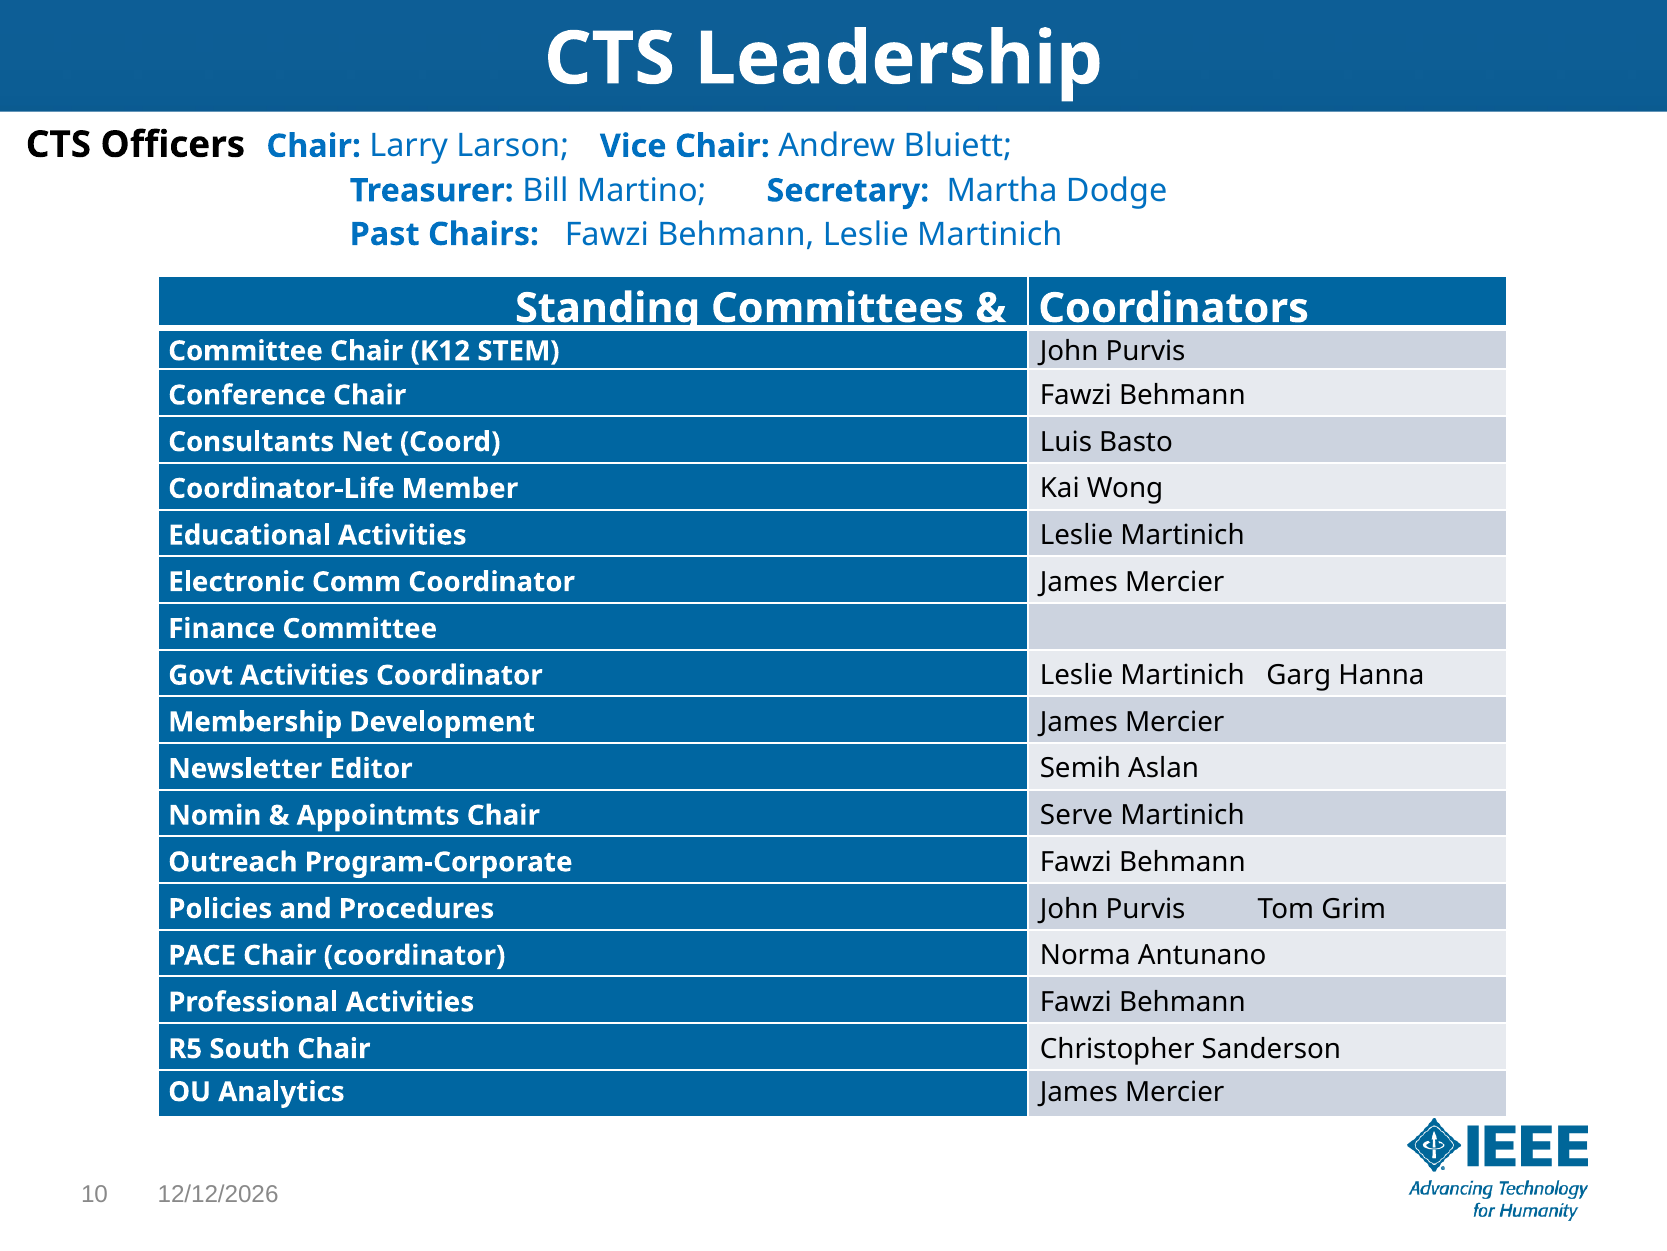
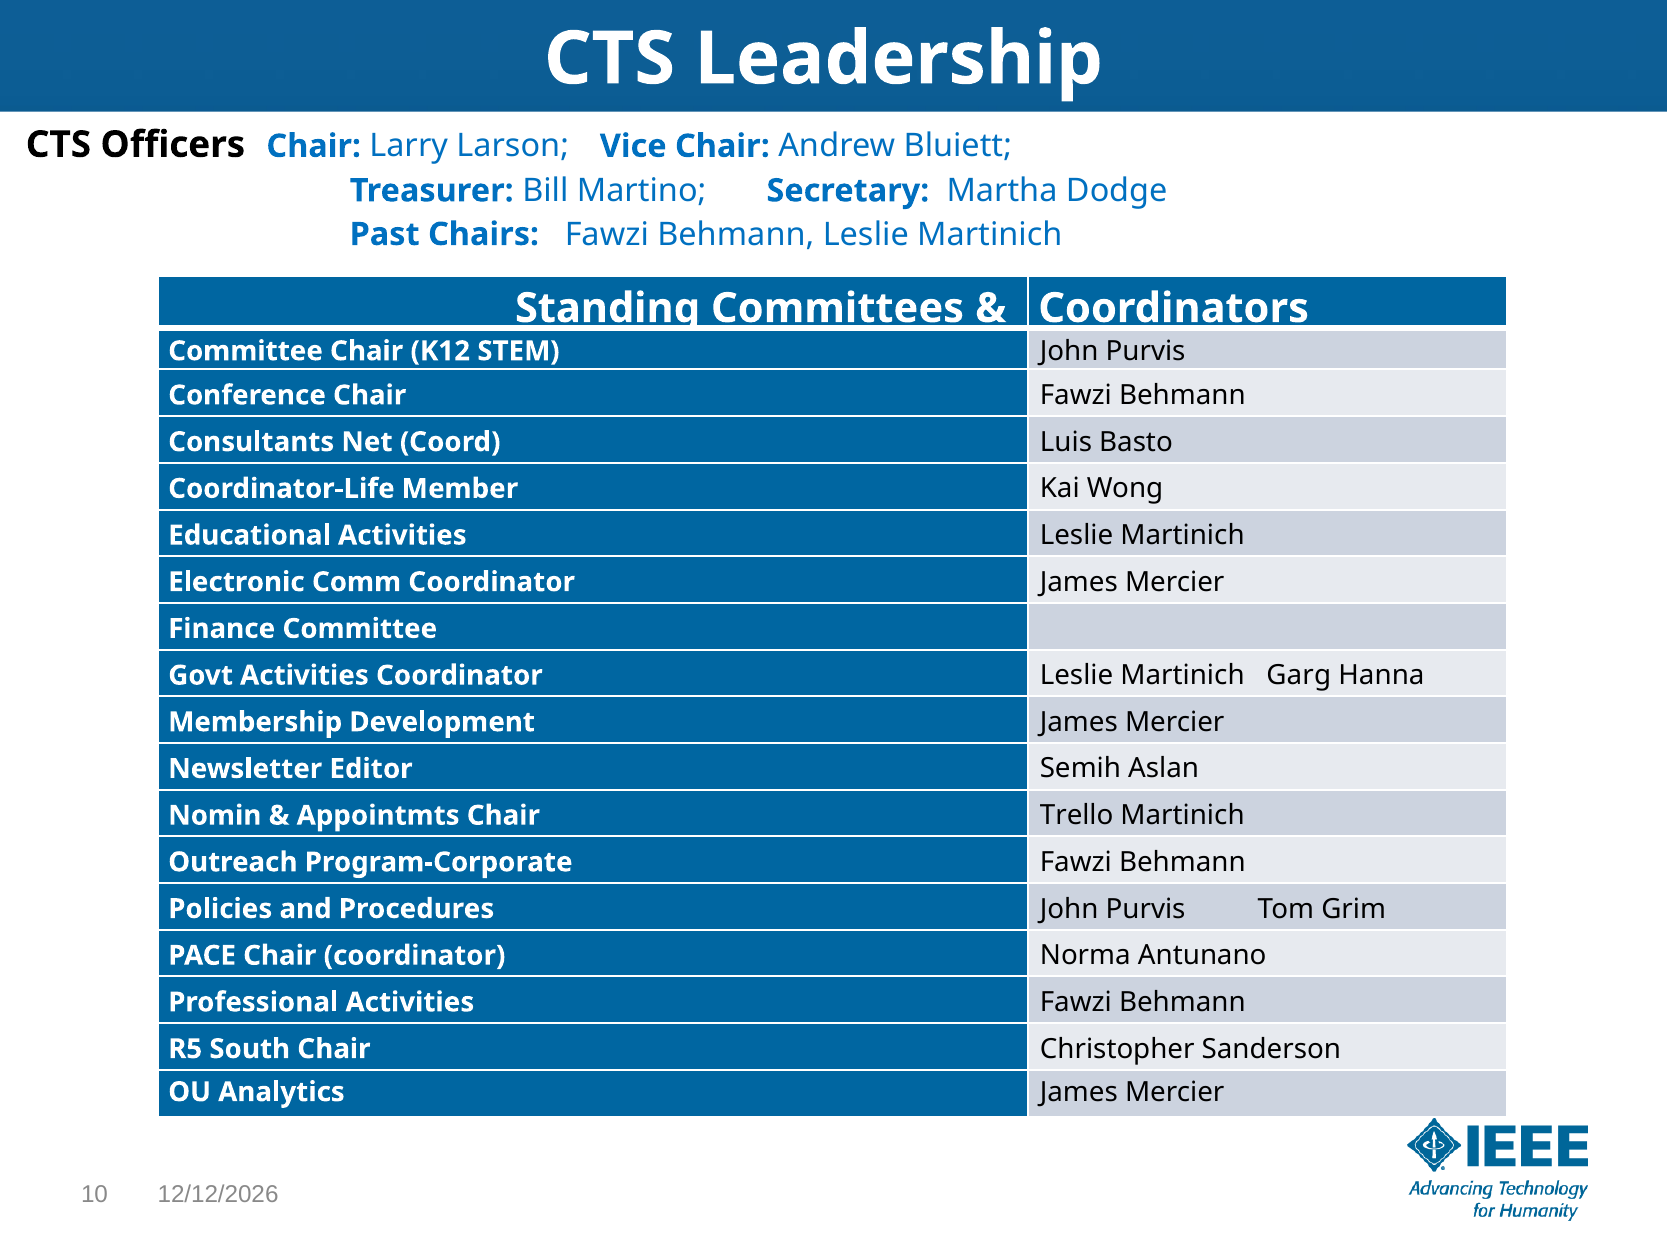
Serve: Serve -> Trello (1077, 815)
